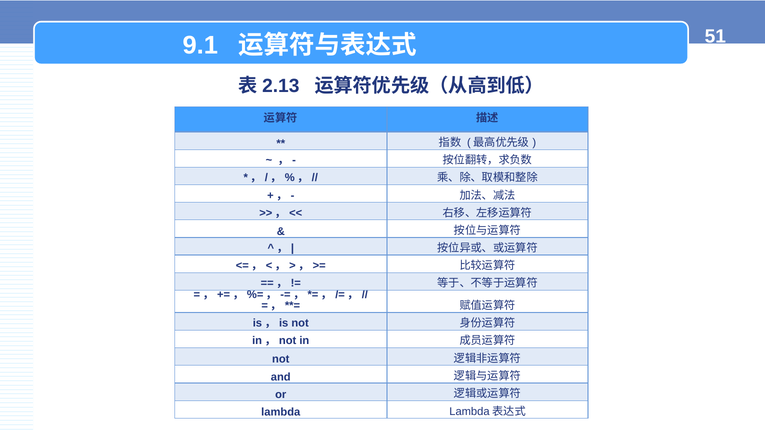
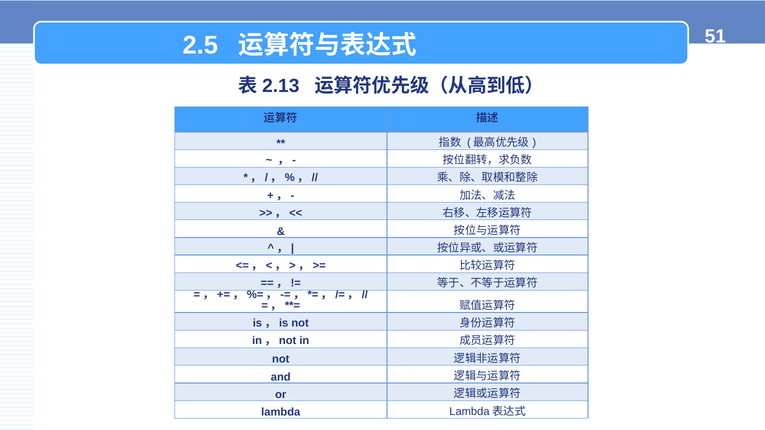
9.1: 9.1 -> 2.5 (200, 45)
